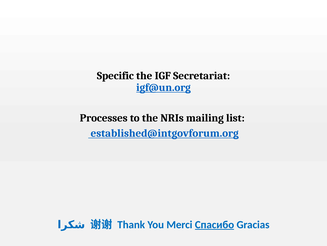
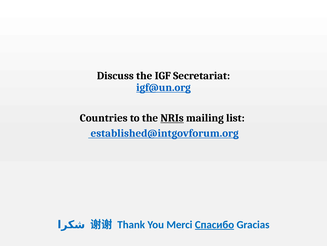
Specific: Specific -> Discuss (115, 76)
Processes: Processes -> Countries (104, 118)
NRIs underline: none -> present (172, 118)
